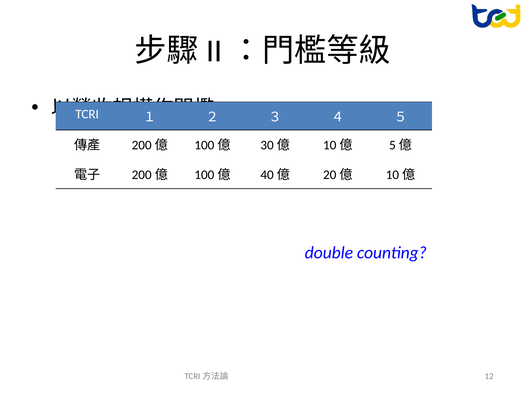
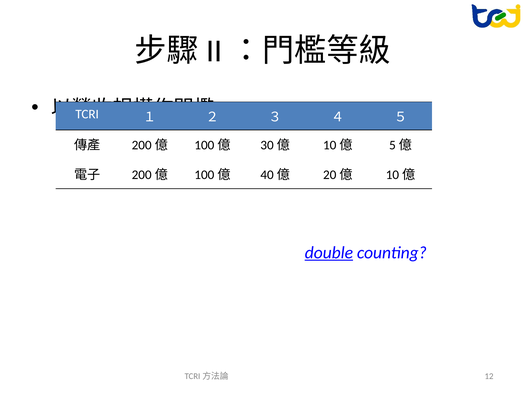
double underline: none -> present (329, 253)
